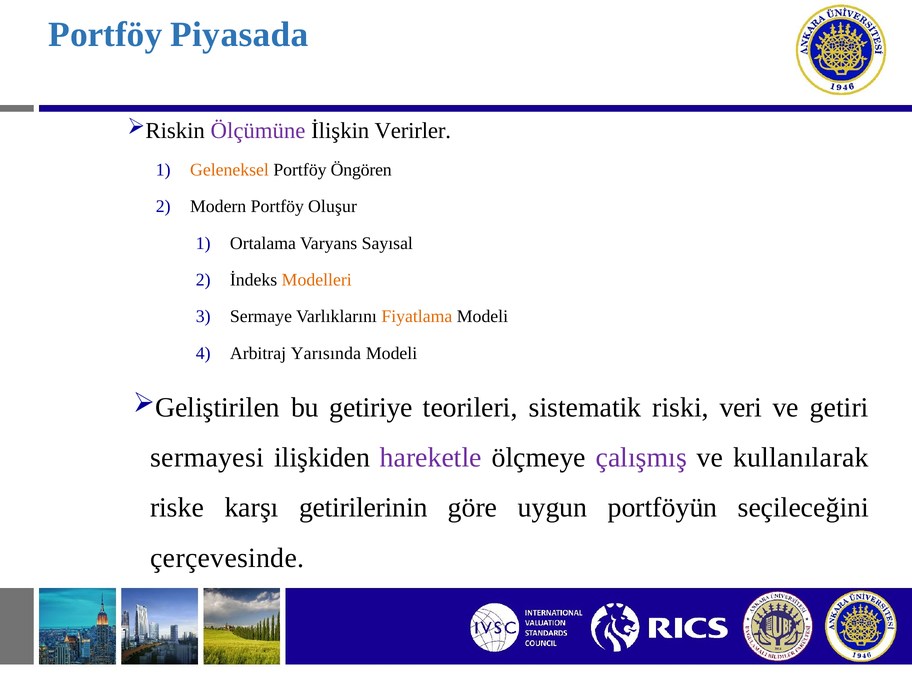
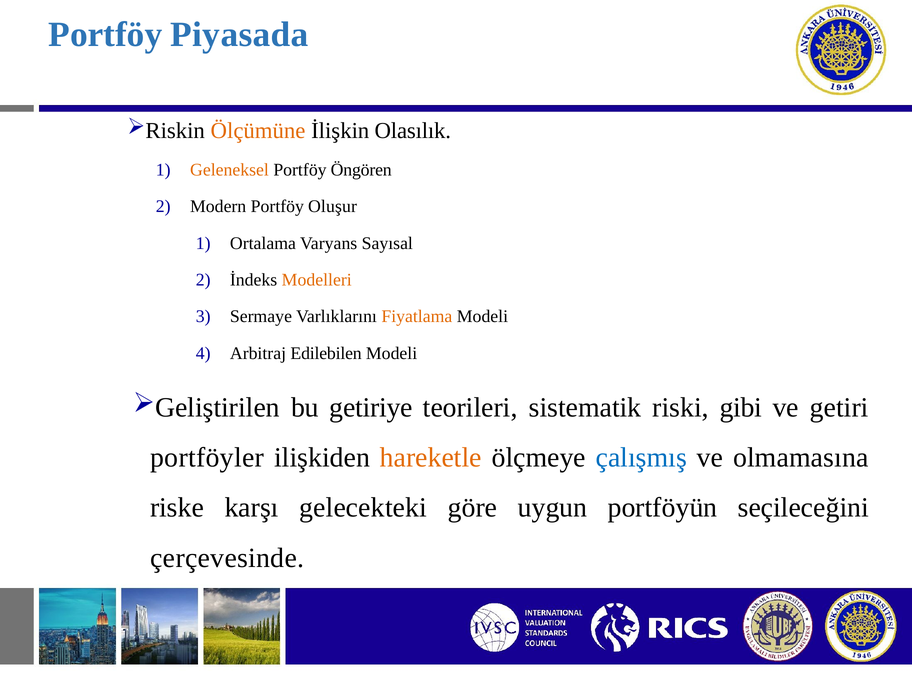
Ölçümüne colour: purple -> orange (258, 131)
Verirler: Verirler -> Olasılık (413, 131)
Yarısında: Yarısında -> Edilebilen (326, 353)
veri: veri -> gibi (741, 408)
sermayesi: sermayesi -> portföyler (207, 458)
hareketle colour: purple -> orange (431, 458)
çalışmış colour: purple -> blue (641, 458)
kullanılarak: kullanılarak -> olmamasına (801, 458)
getirilerinin: getirilerinin -> gelecekteki (363, 508)
